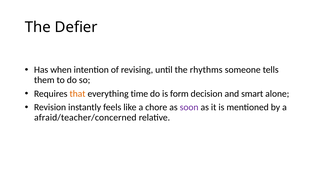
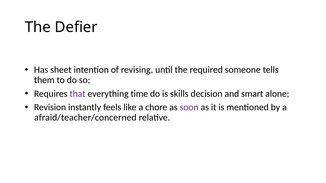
when: when -> sheet (61, 70)
rhythms: rhythms -> required (206, 70)
that colour: orange -> purple (78, 94)
form: form -> skills (179, 94)
